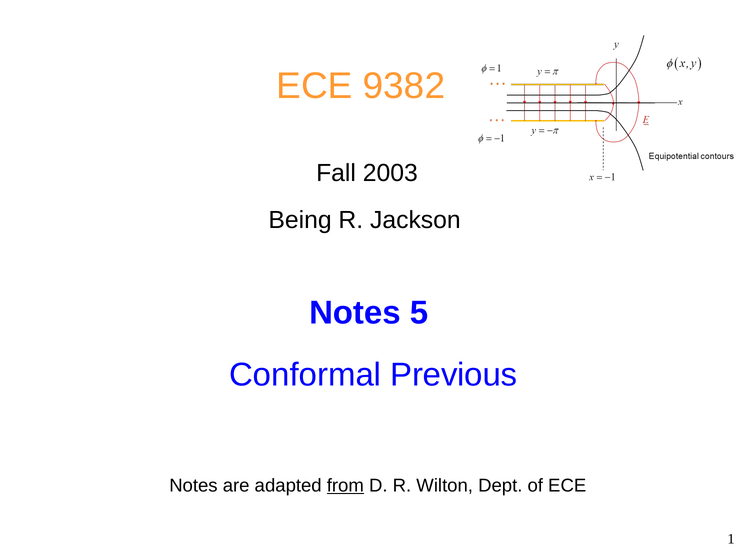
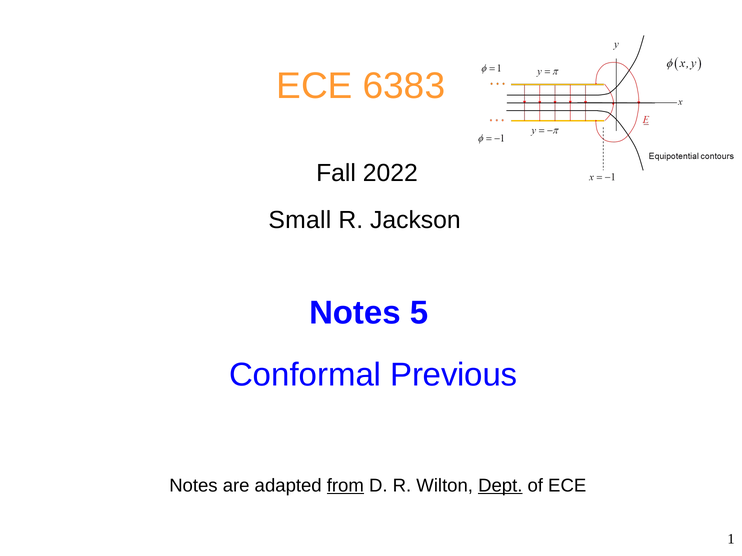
9382: 9382 -> 6383 (404, 86)
2003: 2003 -> 2022 (390, 173)
Being: Being -> Small (300, 220)
Dept underline: none -> present (500, 486)
